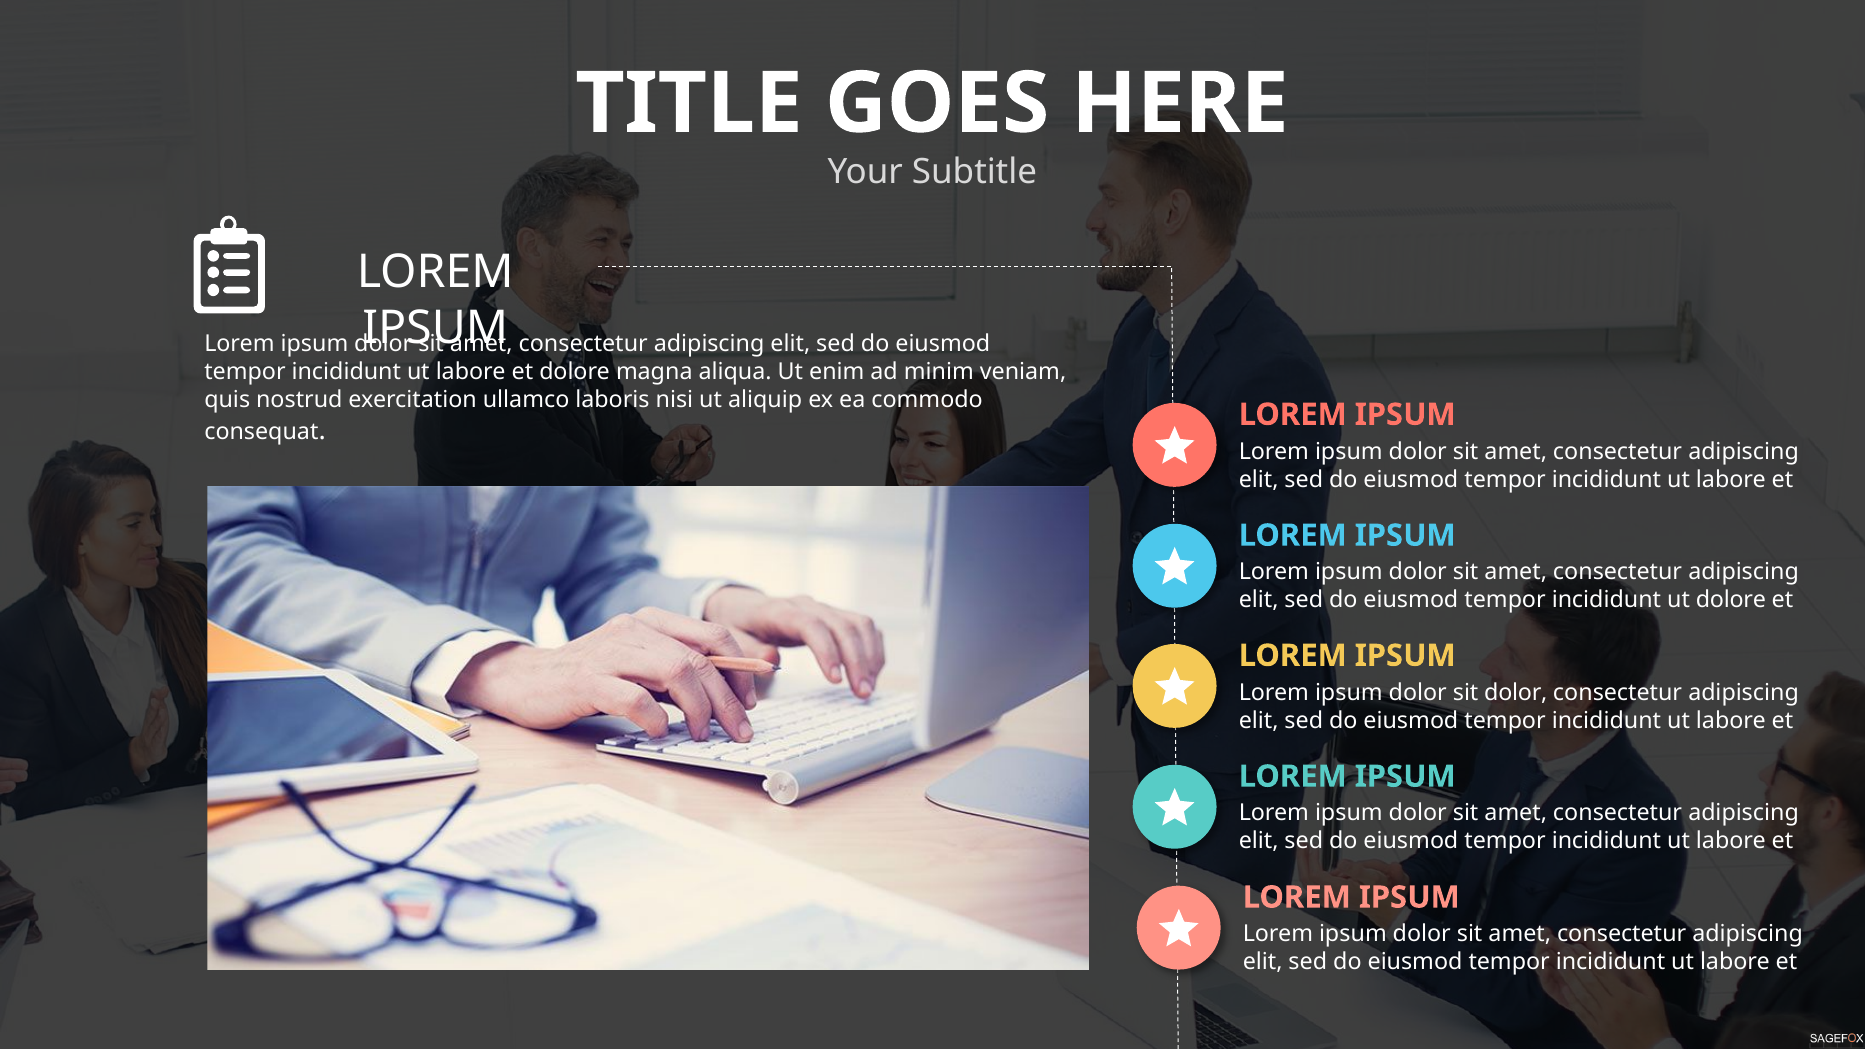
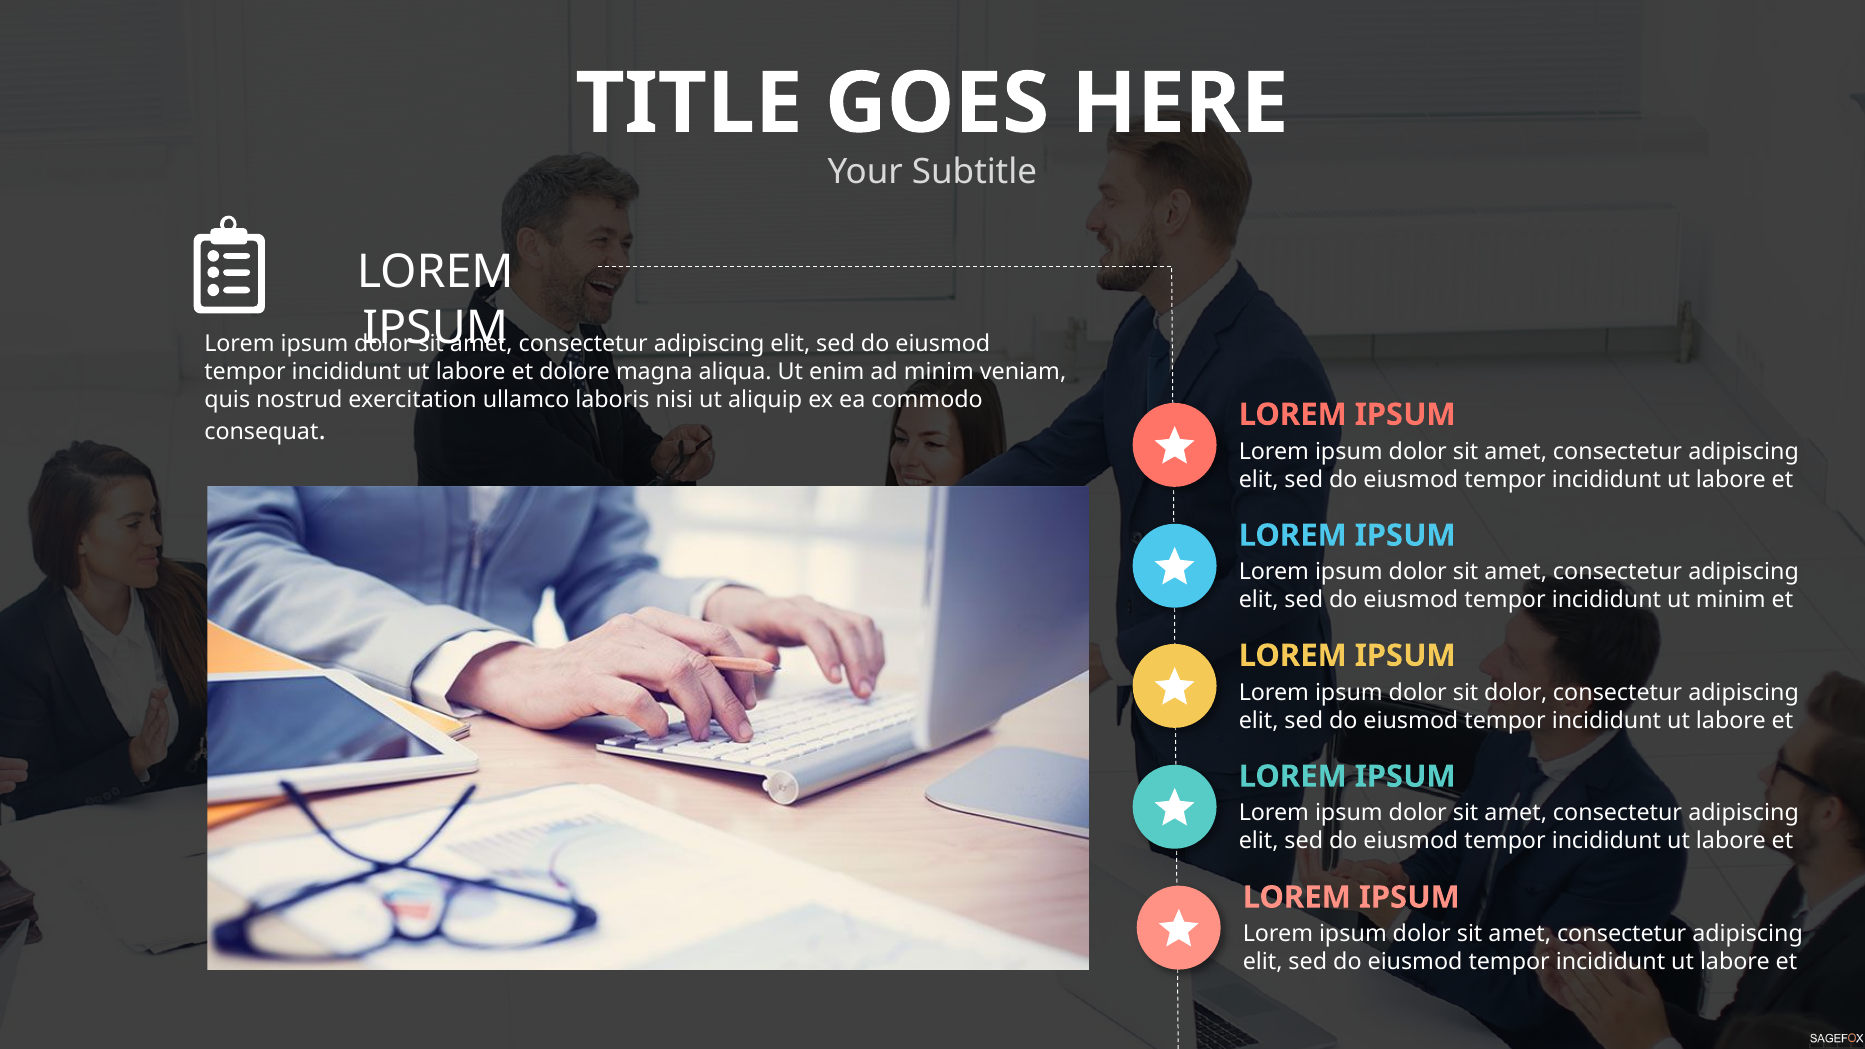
ut dolore: dolore -> minim (1731, 600)
